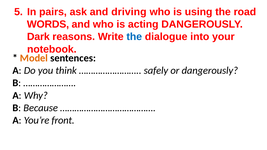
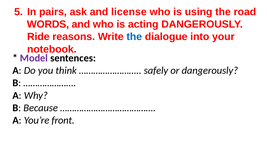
driving: driving -> license (129, 12)
Dark: Dark -> Ride (38, 37)
Model colour: orange -> purple (34, 58)
